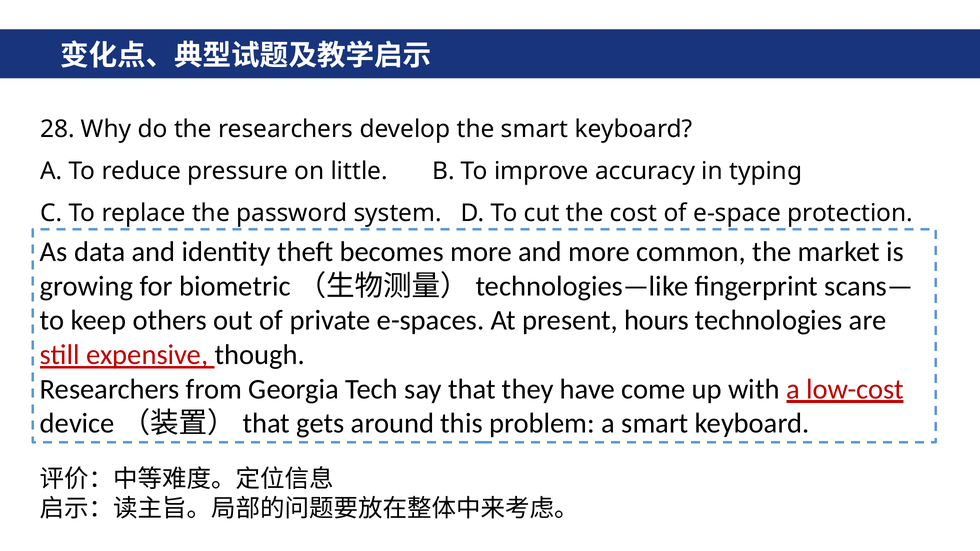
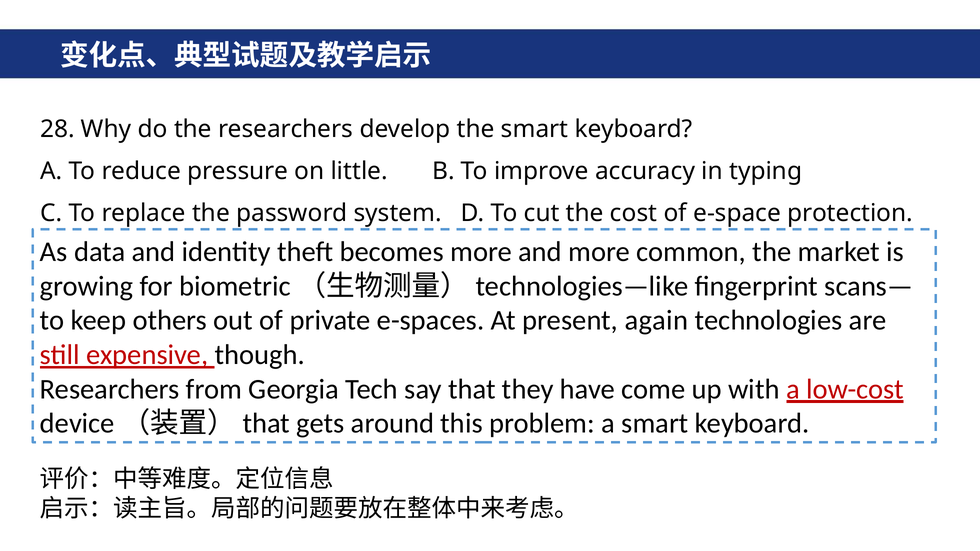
hours: hours -> again (656, 321)
